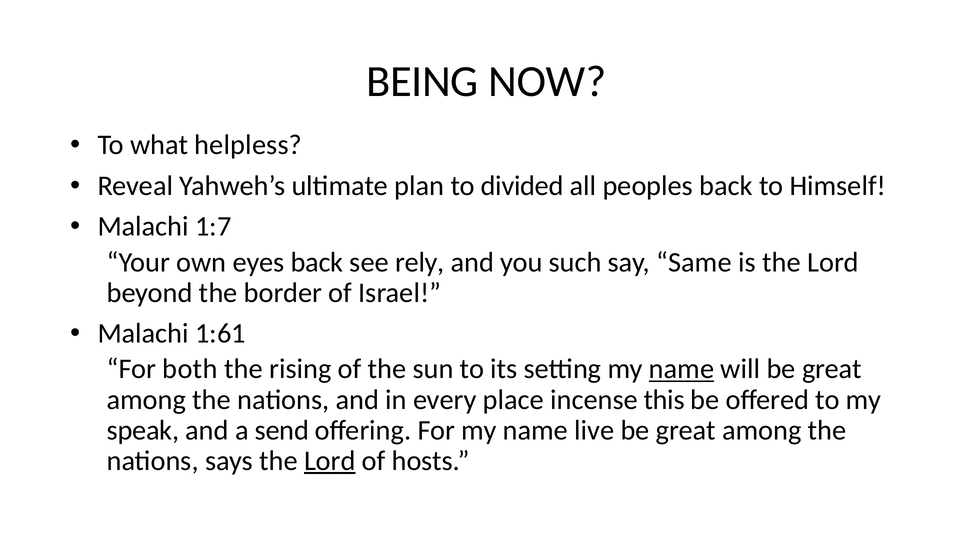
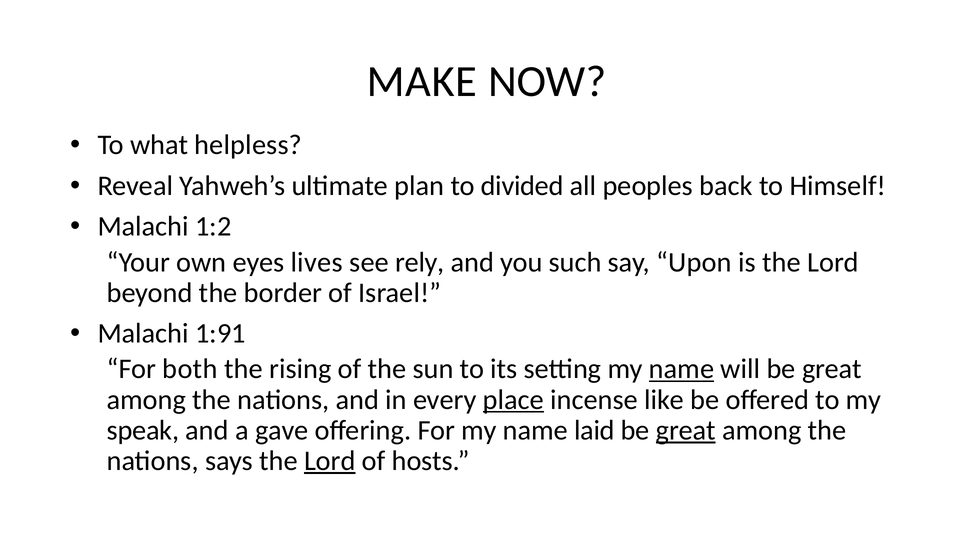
BEING: BEING -> MAKE (422, 82)
1:7: 1:7 -> 1:2 (213, 227)
eyes back: back -> lives (317, 262)
Same: Same -> Upon (694, 262)
1:61: 1:61 -> 1:91 (220, 334)
place underline: none -> present (513, 400)
this: this -> like (664, 400)
send: send -> gave (282, 431)
live: live -> laid (594, 431)
great underline: none -> present (686, 431)
